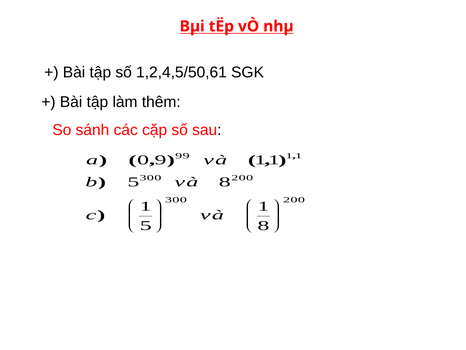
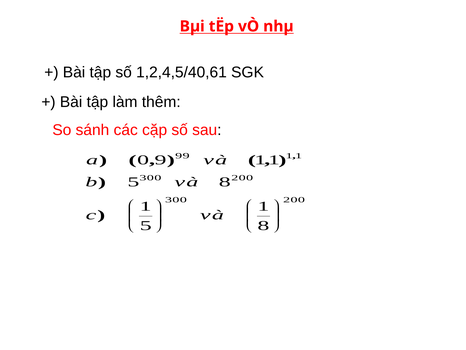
1,2,4,5/50,61: 1,2,4,5/50,61 -> 1,2,4,5/40,61 (181, 72)
